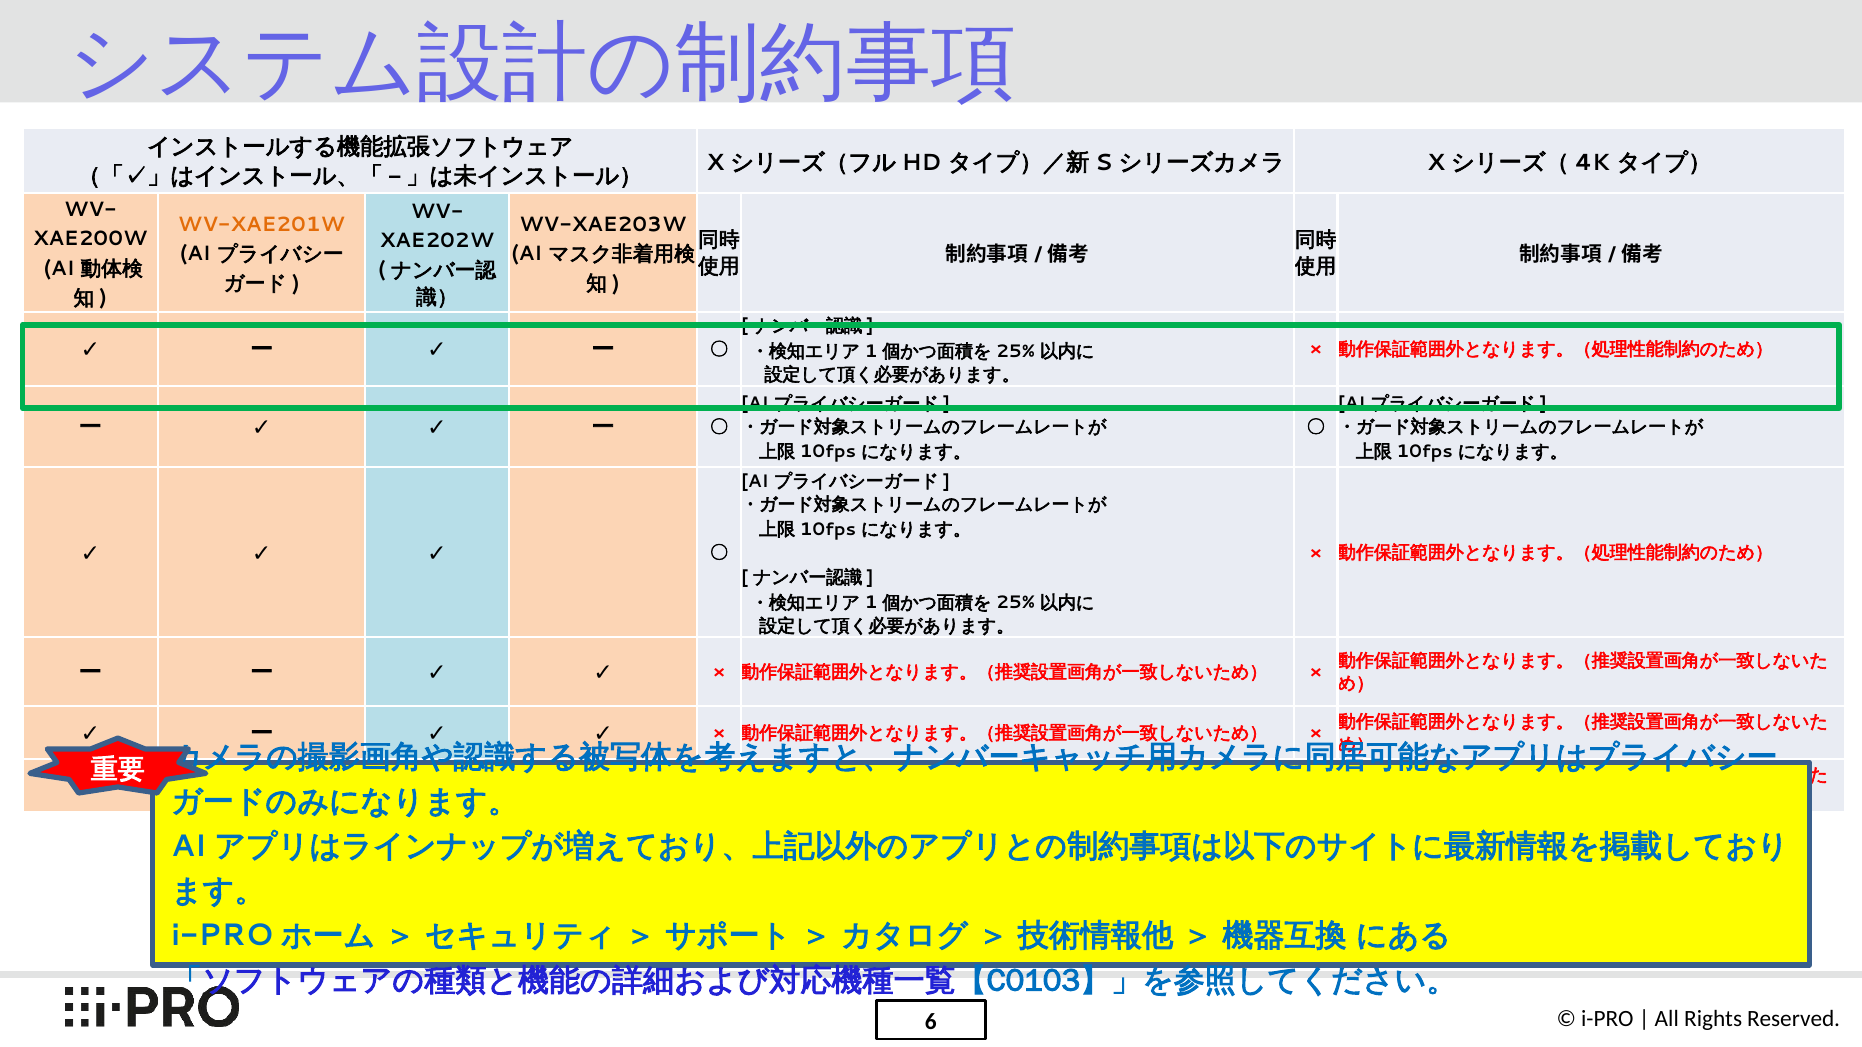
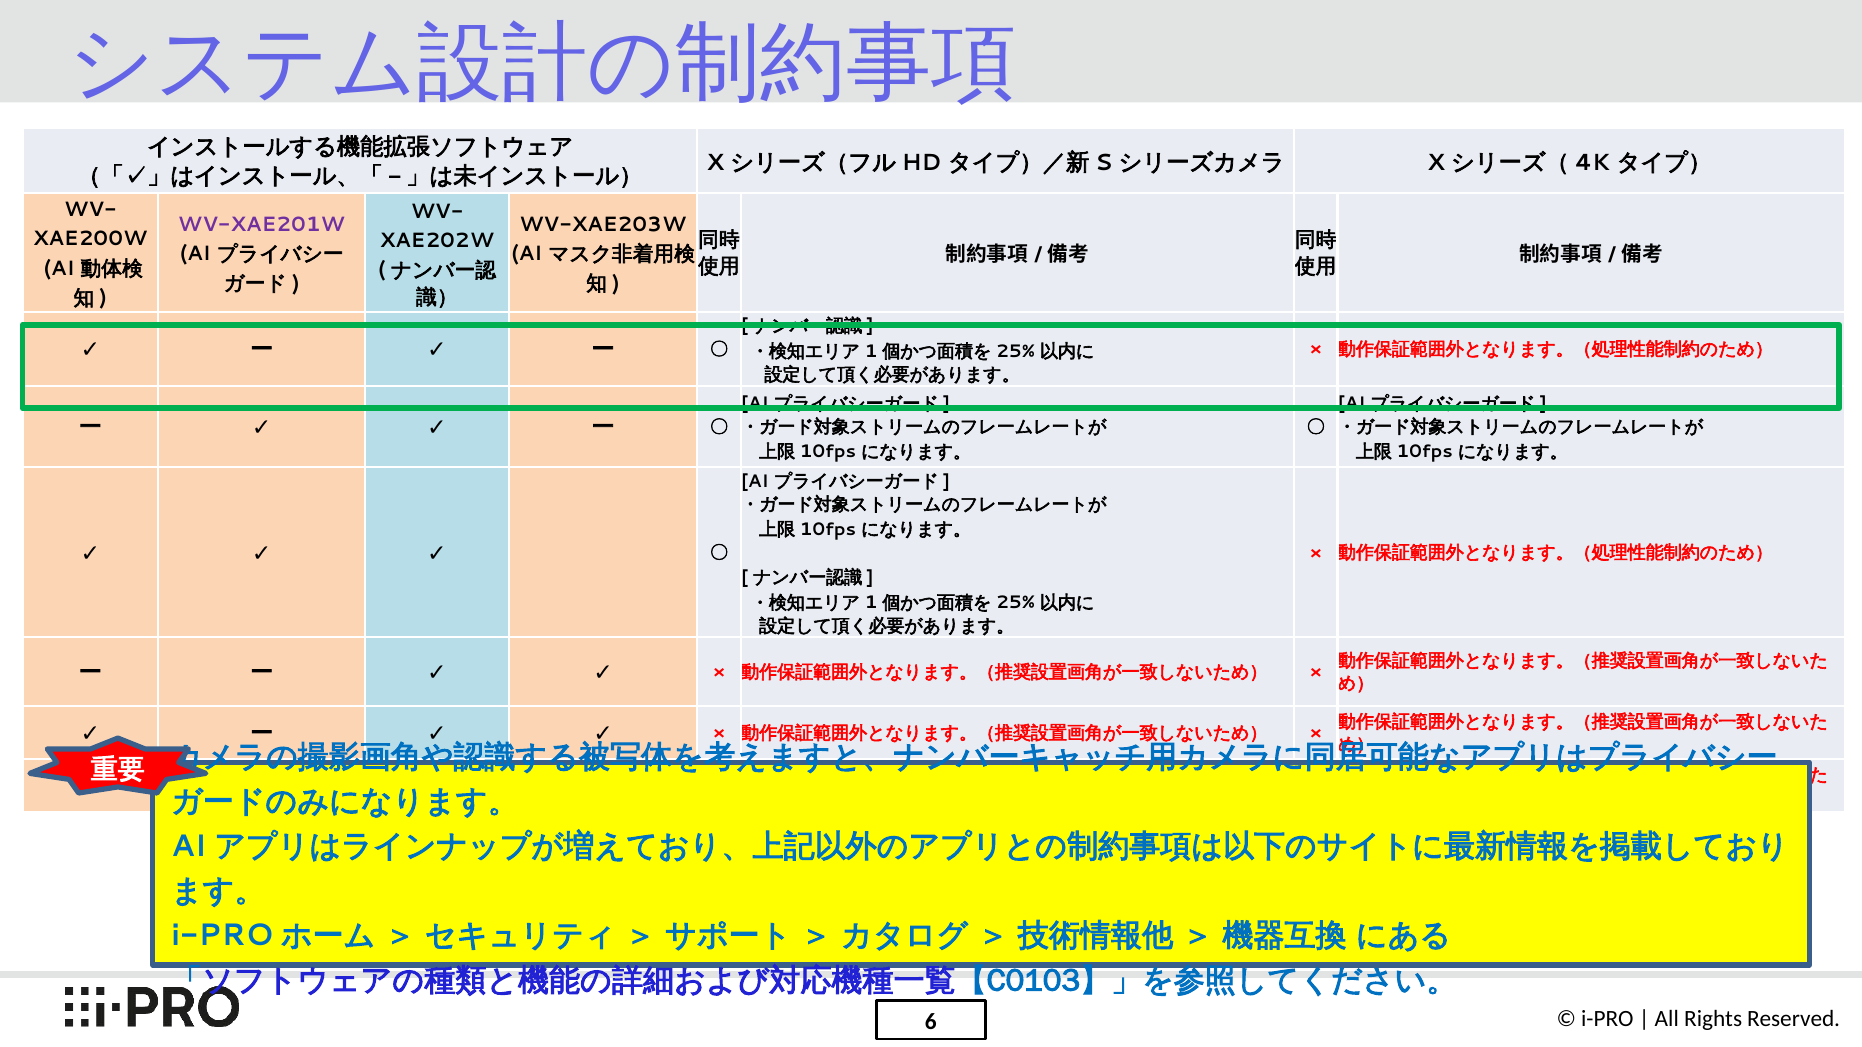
WV-XAE201W colour: orange -> purple (261, 224)
